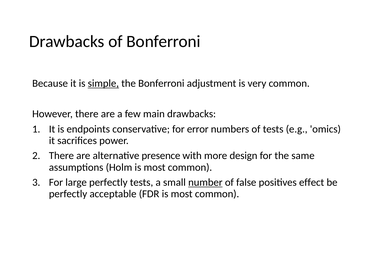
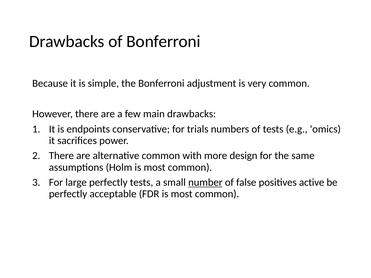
simple underline: present -> none (103, 83)
error: error -> trials (198, 129)
alternative presence: presence -> common (161, 156)
effect: effect -> active (312, 183)
